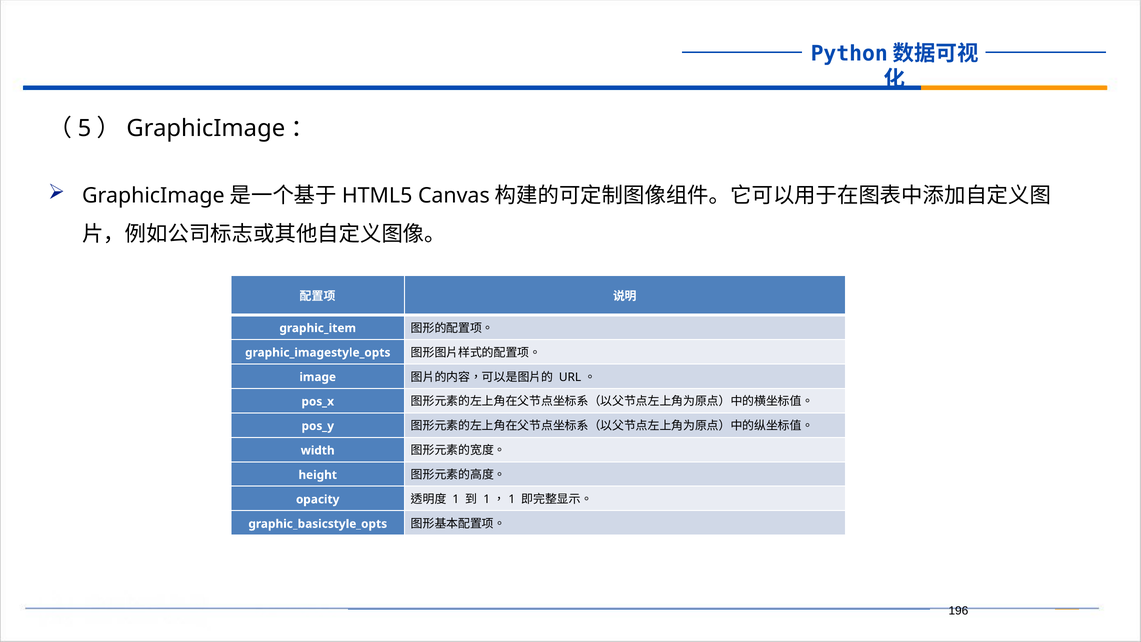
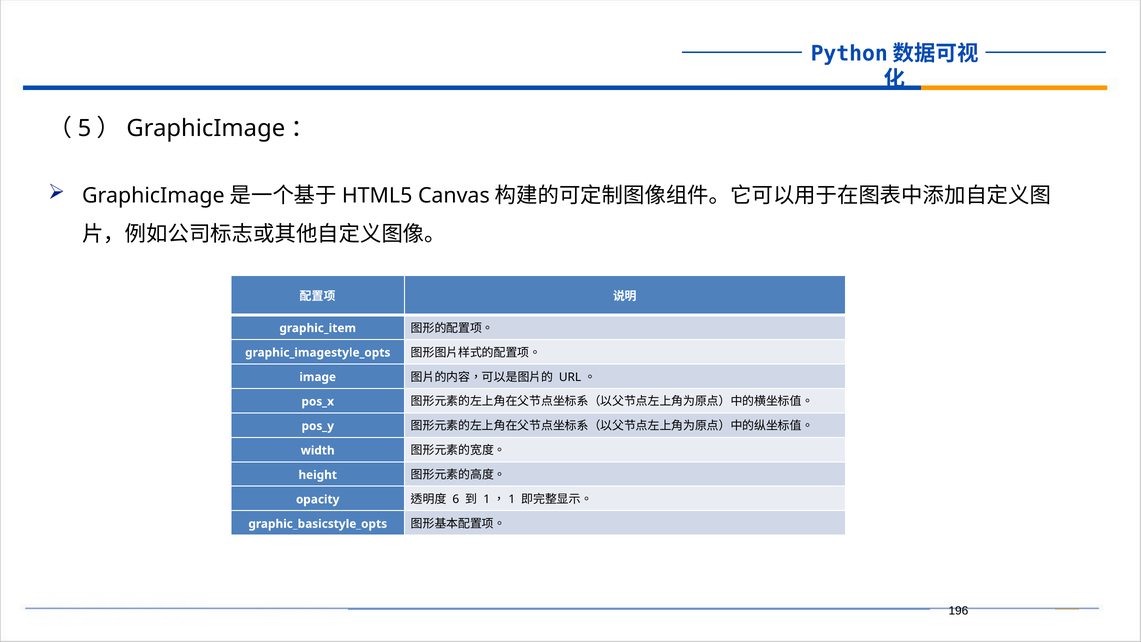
1: 1 -> 6 (456, 499)
